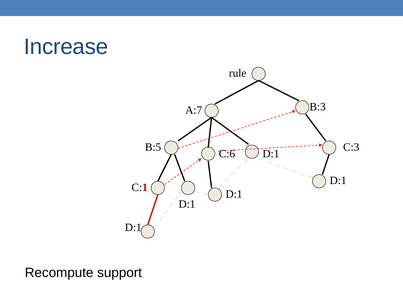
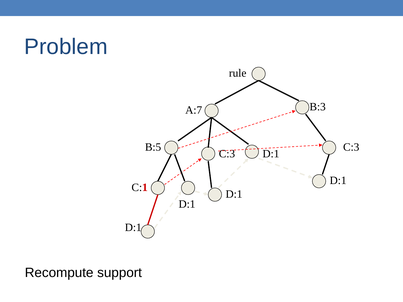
Increase: Increase -> Problem (66, 47)
C:6: C:6 -> C:3 (227, 154)
